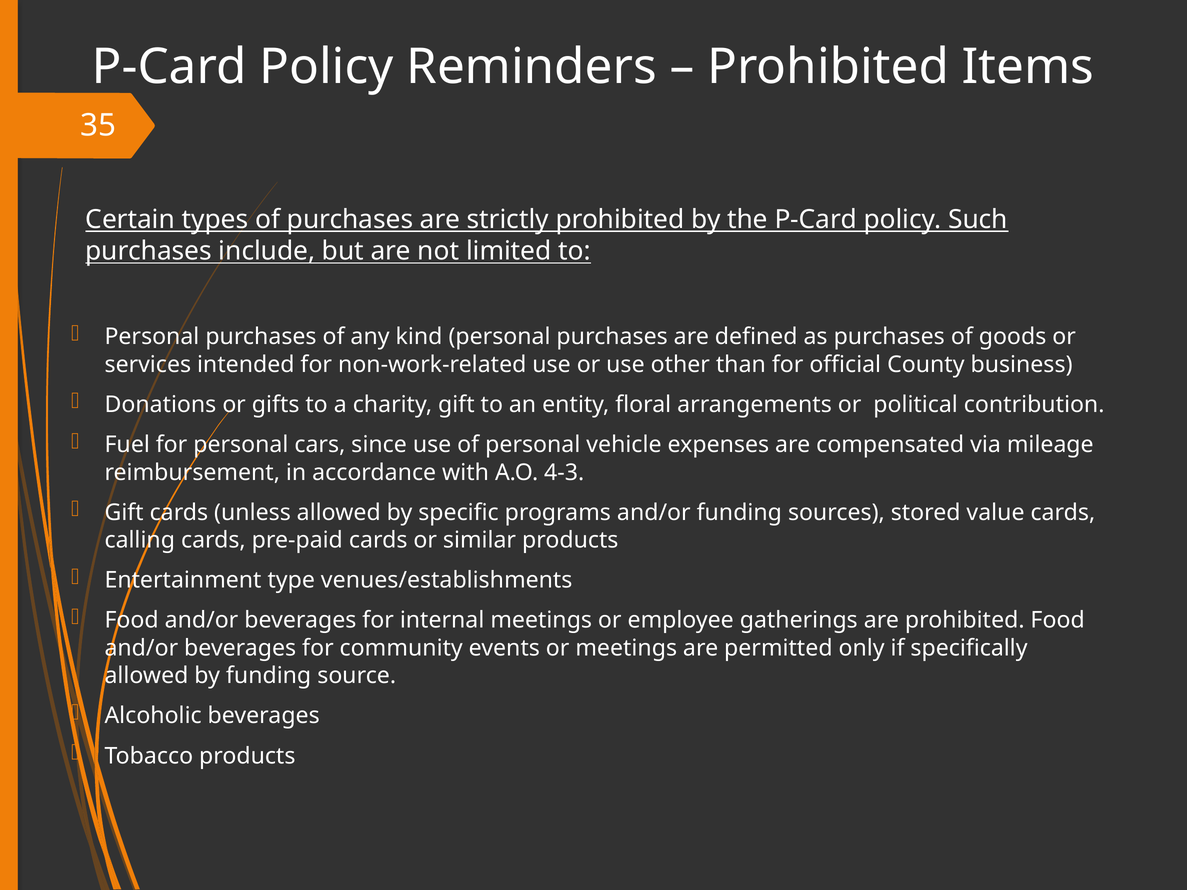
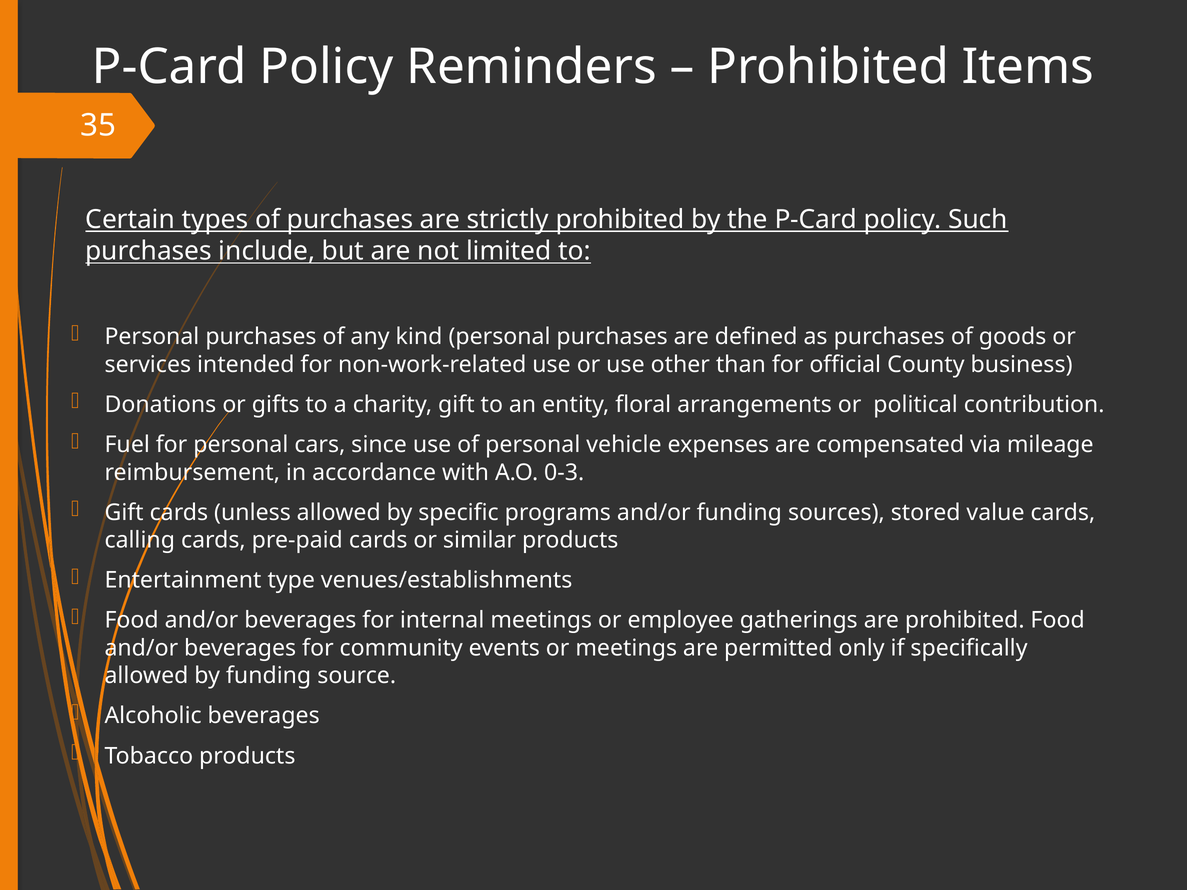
4-3: 4-3 -> 0-3 (564, 473)
